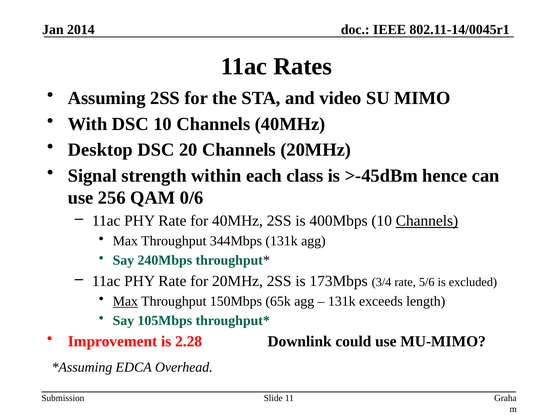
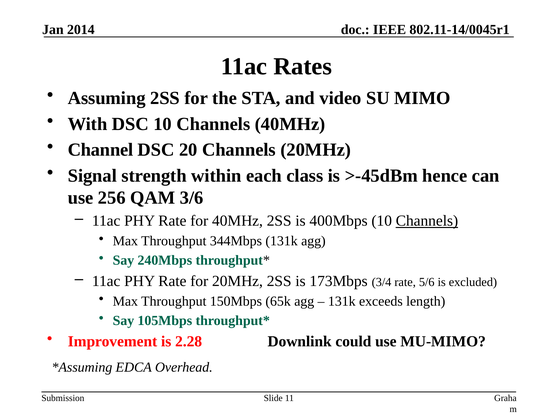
Desktop: Desktop -> Channel (100, 150)
0/6: 0/6 -> 3/6 (192, 198)
Max underline: present -> none (125, 301)
